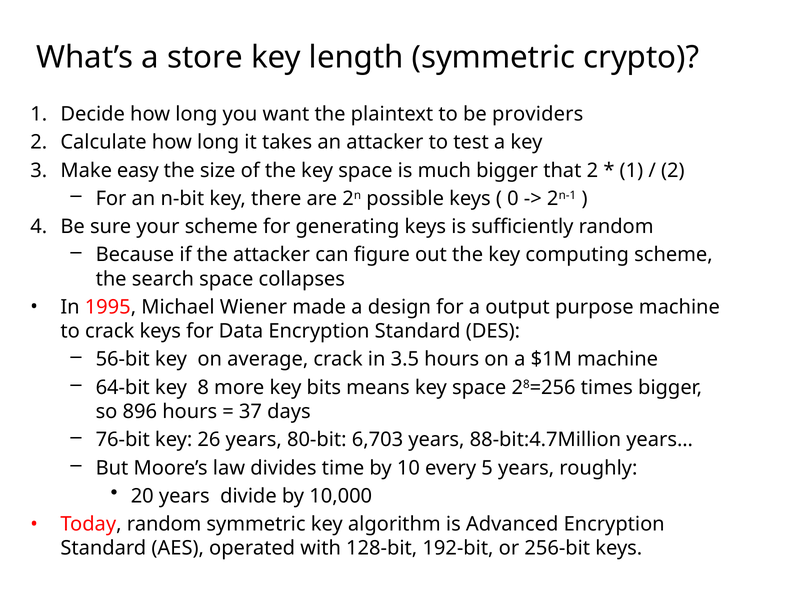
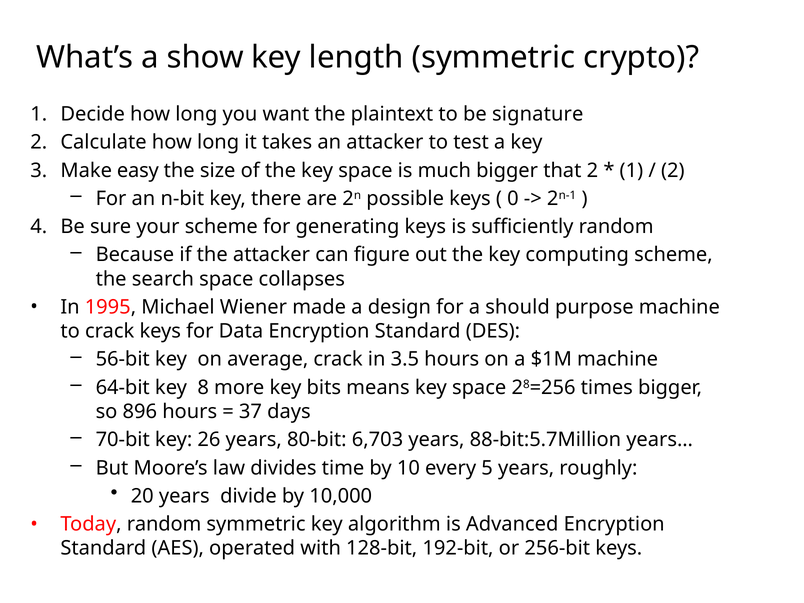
store: store -> show (205, 57)
providers: providers -> signature (538, 114)
output: output -> should (518, 307)
76-bit: 76-bit -> 70-bit (123, 440)
88-bit:4.7Million: 88-bit:4.7Million -> 88-bit:5.7Million (545, 440)
